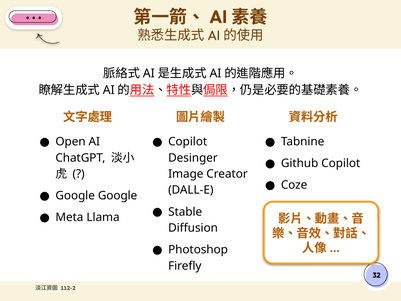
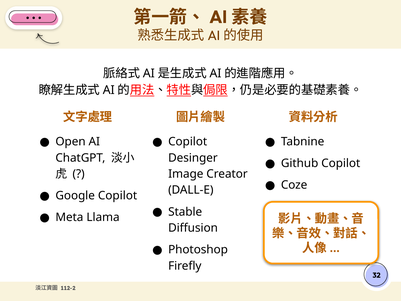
Google Google: Google -> Copilot (118, 196)
